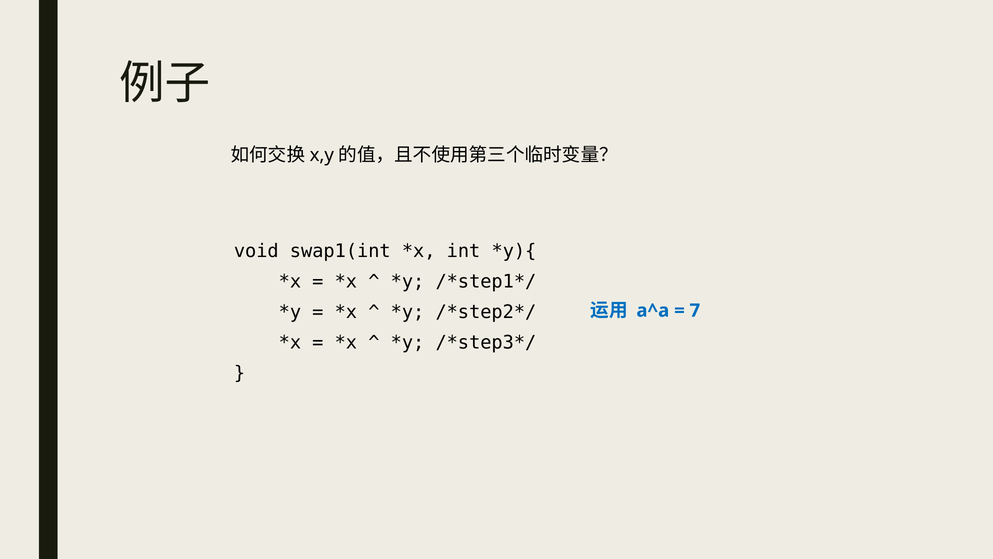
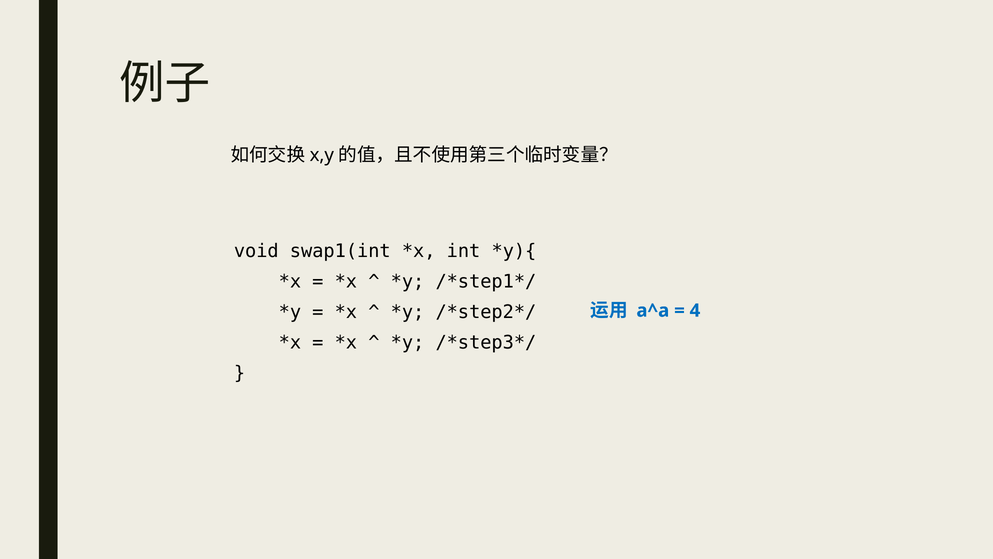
7: 7 -> 4 (695, 310)
